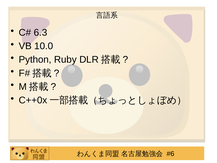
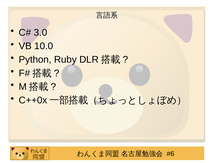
6.3: 6.3 -> 3.0 (40, 33)
